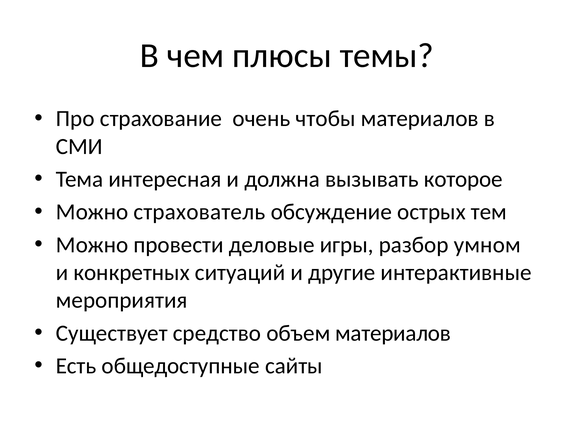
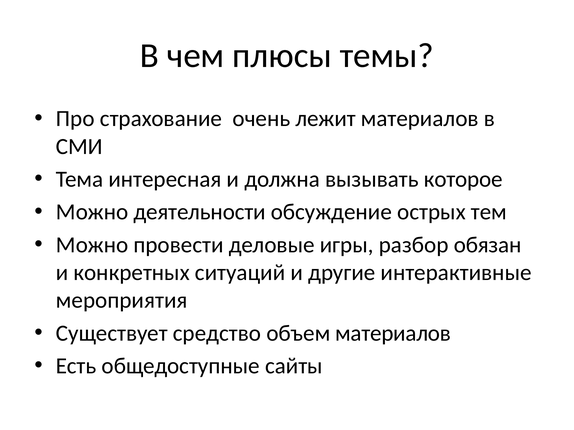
чтобы: чтобы -> лежит (326, 119)
страхователь: страхователь -> деятельности (200, 212)
умном: умном -> обязан (488, 245)
